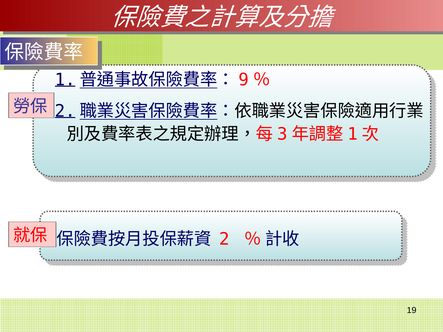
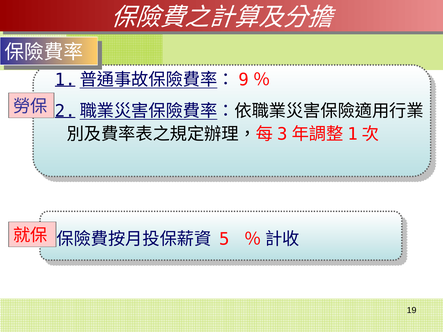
2: 2 -> 5 (224, 239)
